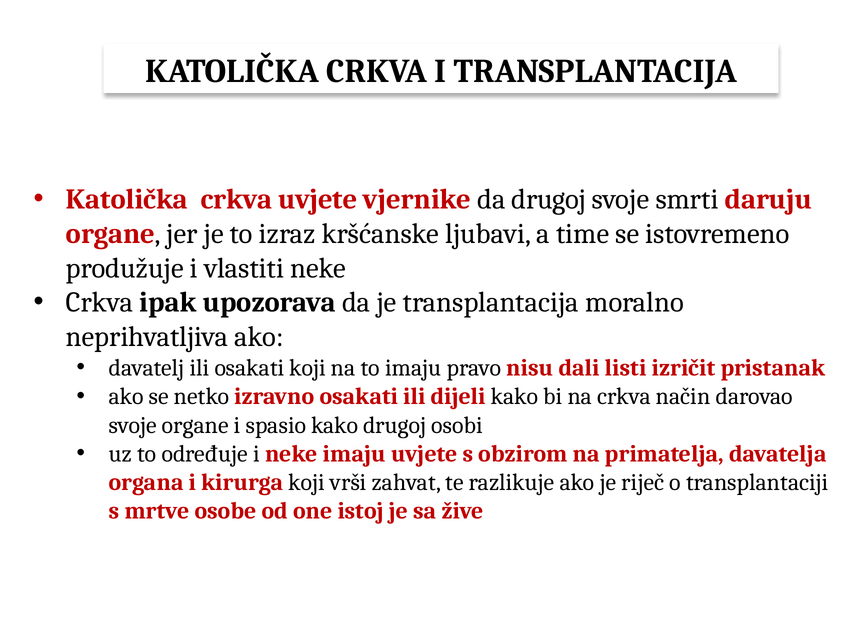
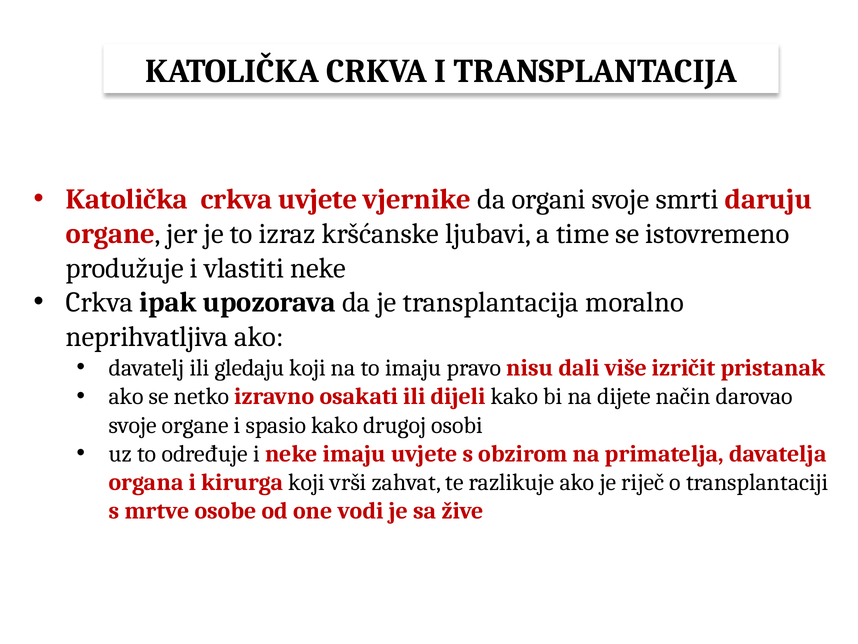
da drugoj: drugoj -> organi (549, 199)
ili osakati: osakati -> gledaju (249, 368)
listi: listi -> više (626, 368)
na crkva: crkva -> dijete (624, 396)
istoj: istoj -> vodi (361, 511)
